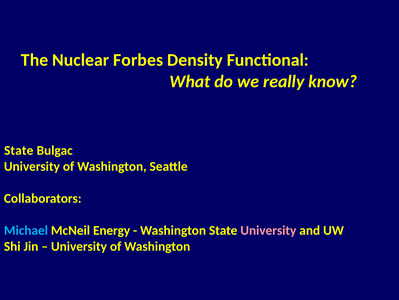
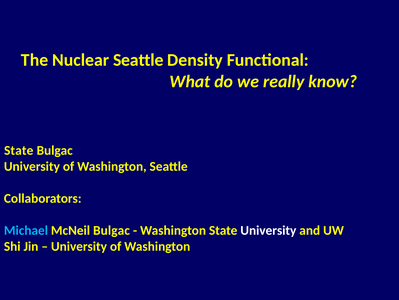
Nuclear Forbes: Forbes -> Seattle (138, 60)
McNeil Energy: Energy -> Bulgac (112, 230)
University colour: pink -> white (268, 230)
